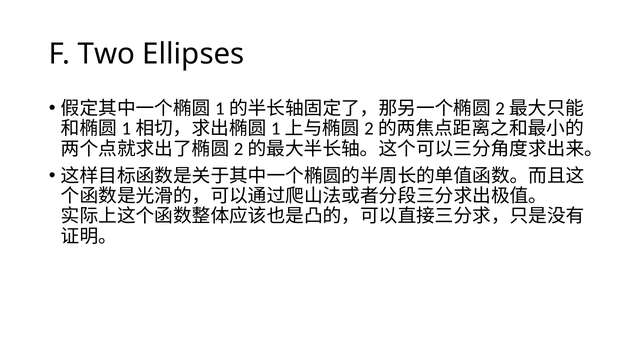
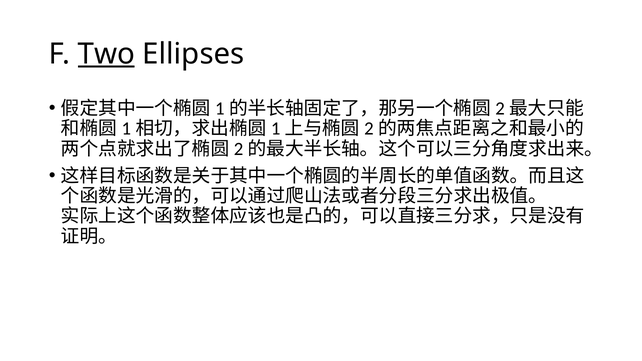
Two underline: none -> present (106, 54)
